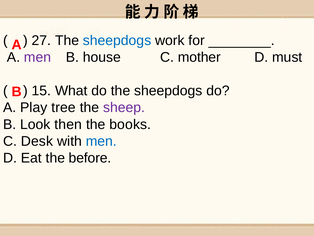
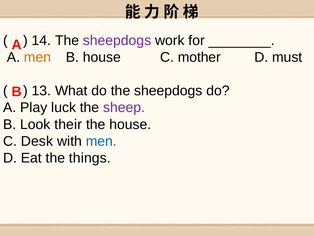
27: 27 -> 14 (41, 40)
sheepdogs colour: blue -> purple (117, 40)
men colour: purple -> orange (38, 57)
15: 15 -> 13 (41, 91)
tree: tree -> luck (64, 107)
then: then -> their (68, 124)
the books: books -> house (130, 124)
before: before -> things (90, 158)
